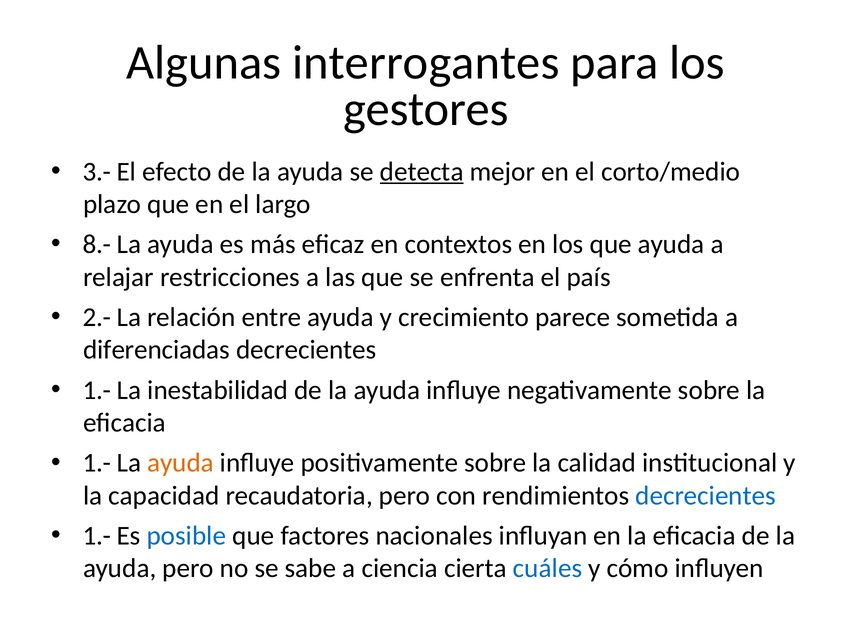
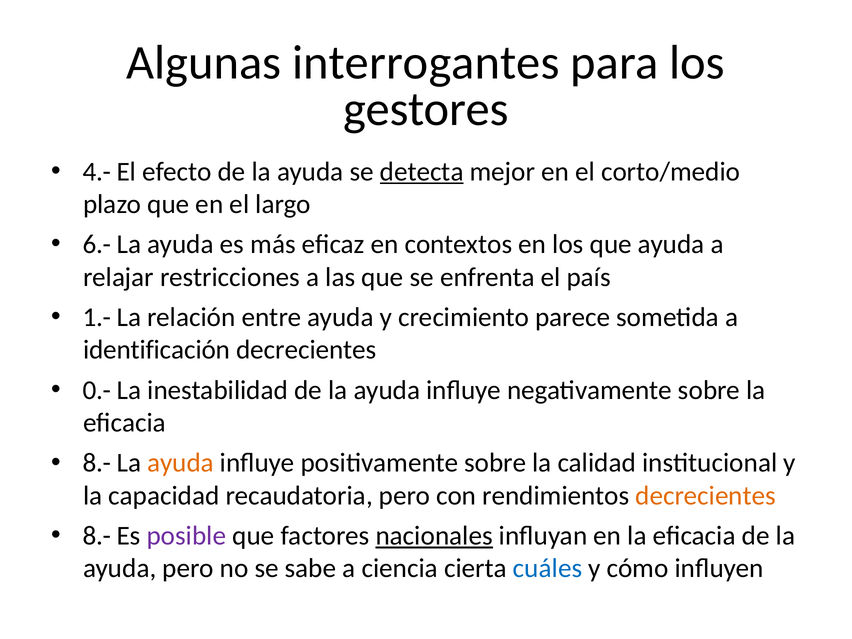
3.-: 3.- -> 4.- (97, 172)
8.-: 8.- -> 6.- (97, 244)
2.-: 2.- -> 1.- (97, 317)
diferenciadas: diferenciadas -> identificación (157, 350)
1.-: 1.- -> 0.- (97, 390)
1.-: 1.- -> 8.- (97, 463)
decrecientes colour: blue -> orange (706, 496)
1.-: 1.- -> 8.- (97, 536)
posible colour: blue -> purple (186, 536)
nacionales underline: none -> present (434, 536)
